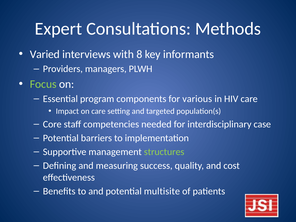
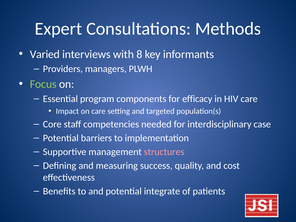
various: various -> efficacy (197, 99)
structures colour: light green -> pink (164, 152)
multisite: multisite -> integrate (162, 191)
